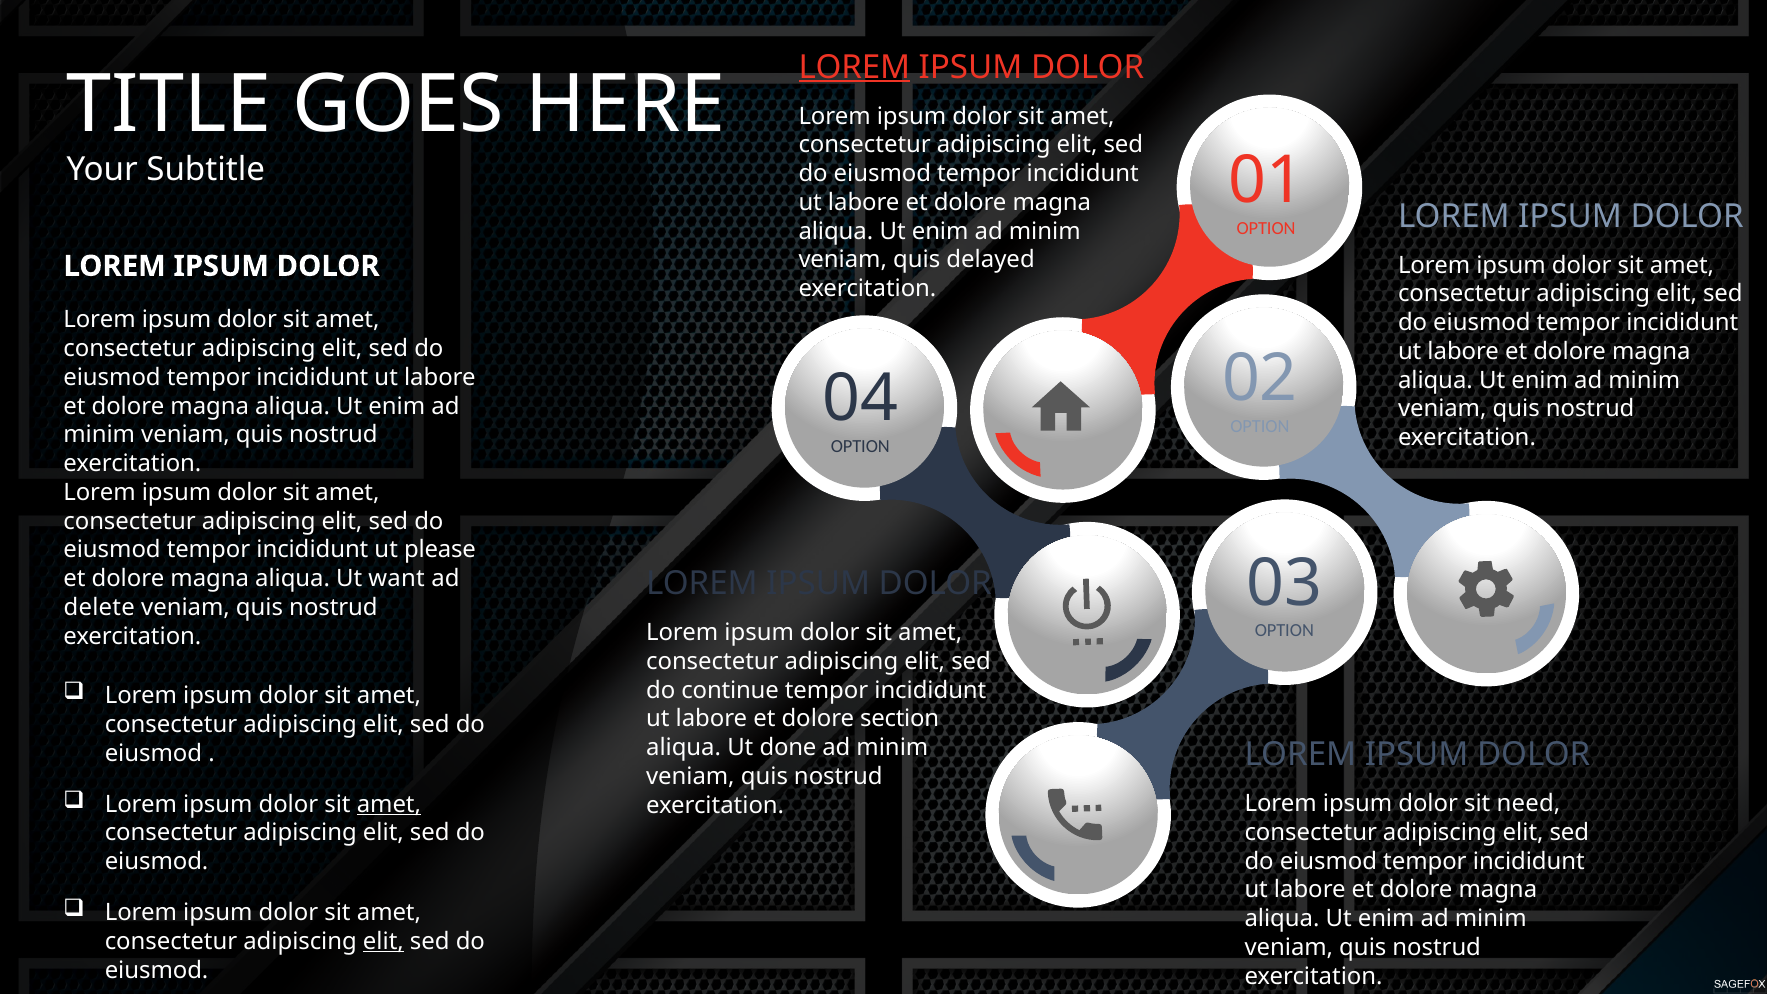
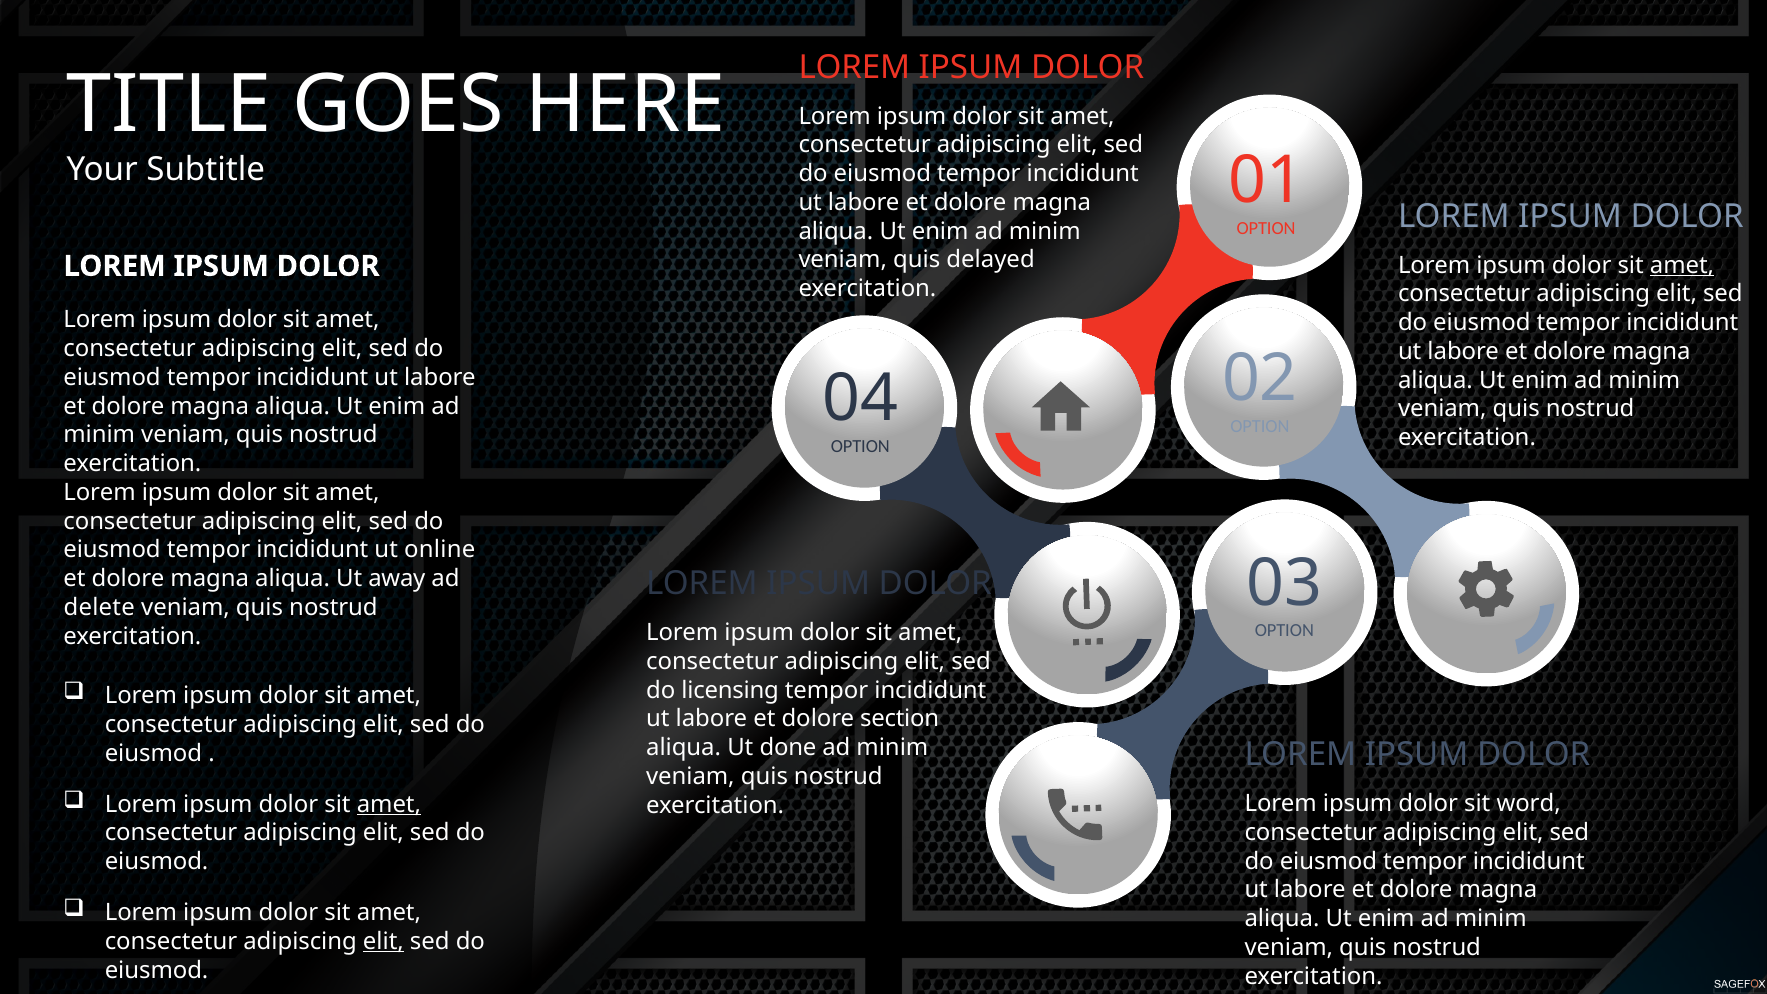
LOREM underline: present -> none (854, 67)
amet underline: none -> present (1682, 265)
please: please -> online (440, 550)
want: want -> away (397, 579)
continue: continue -> licensing (730, 690)
need: need -> word (1529, 804)
